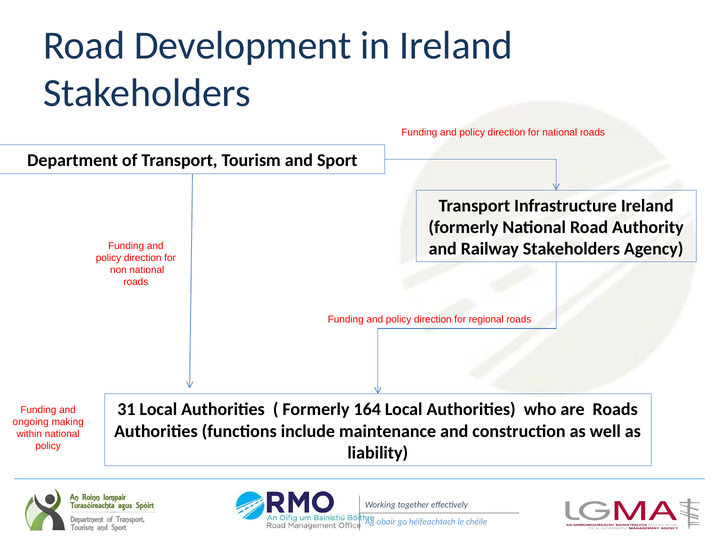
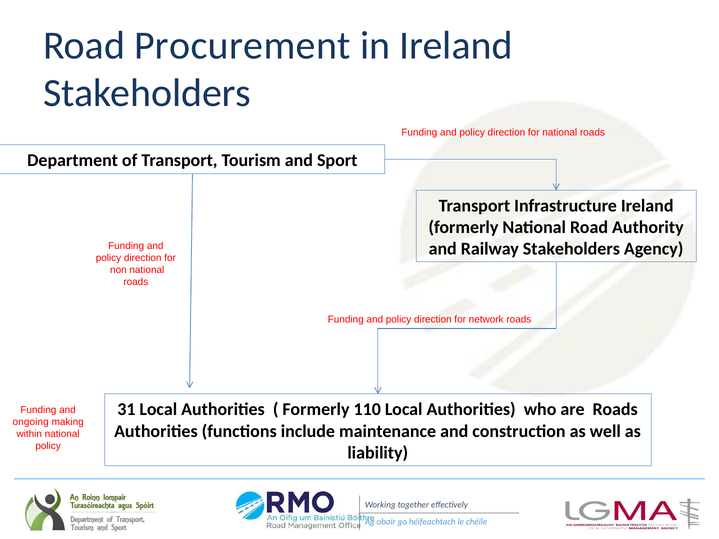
Development: Development -> Procurement (242, 45)
regional: regional -> network (486, 319)
164: 164 -> 110 (367, 410)
